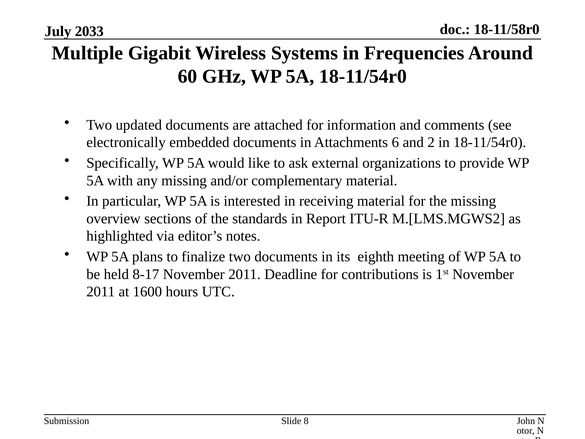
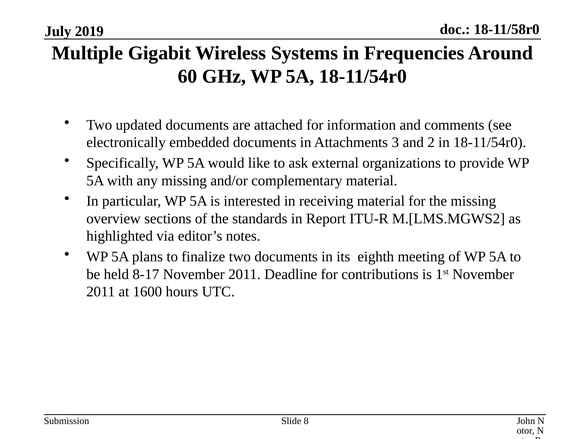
2033: 2033 -> 2019 (89, 31)
6: 6 -> 3 (395, 142)
